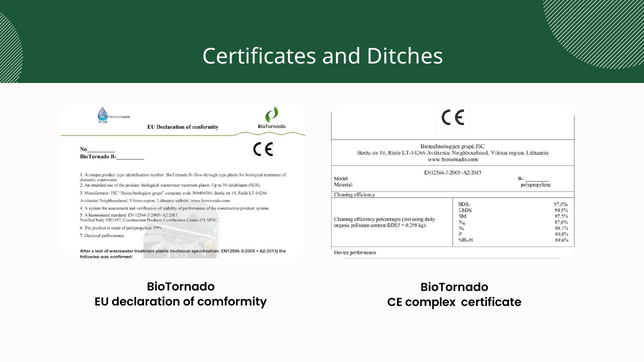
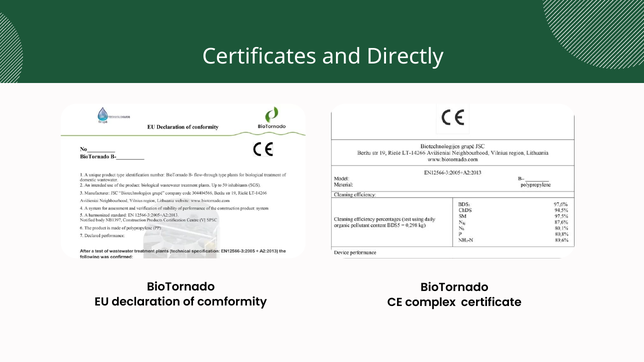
Ditches: Ditches -> Directly (405, 57)
